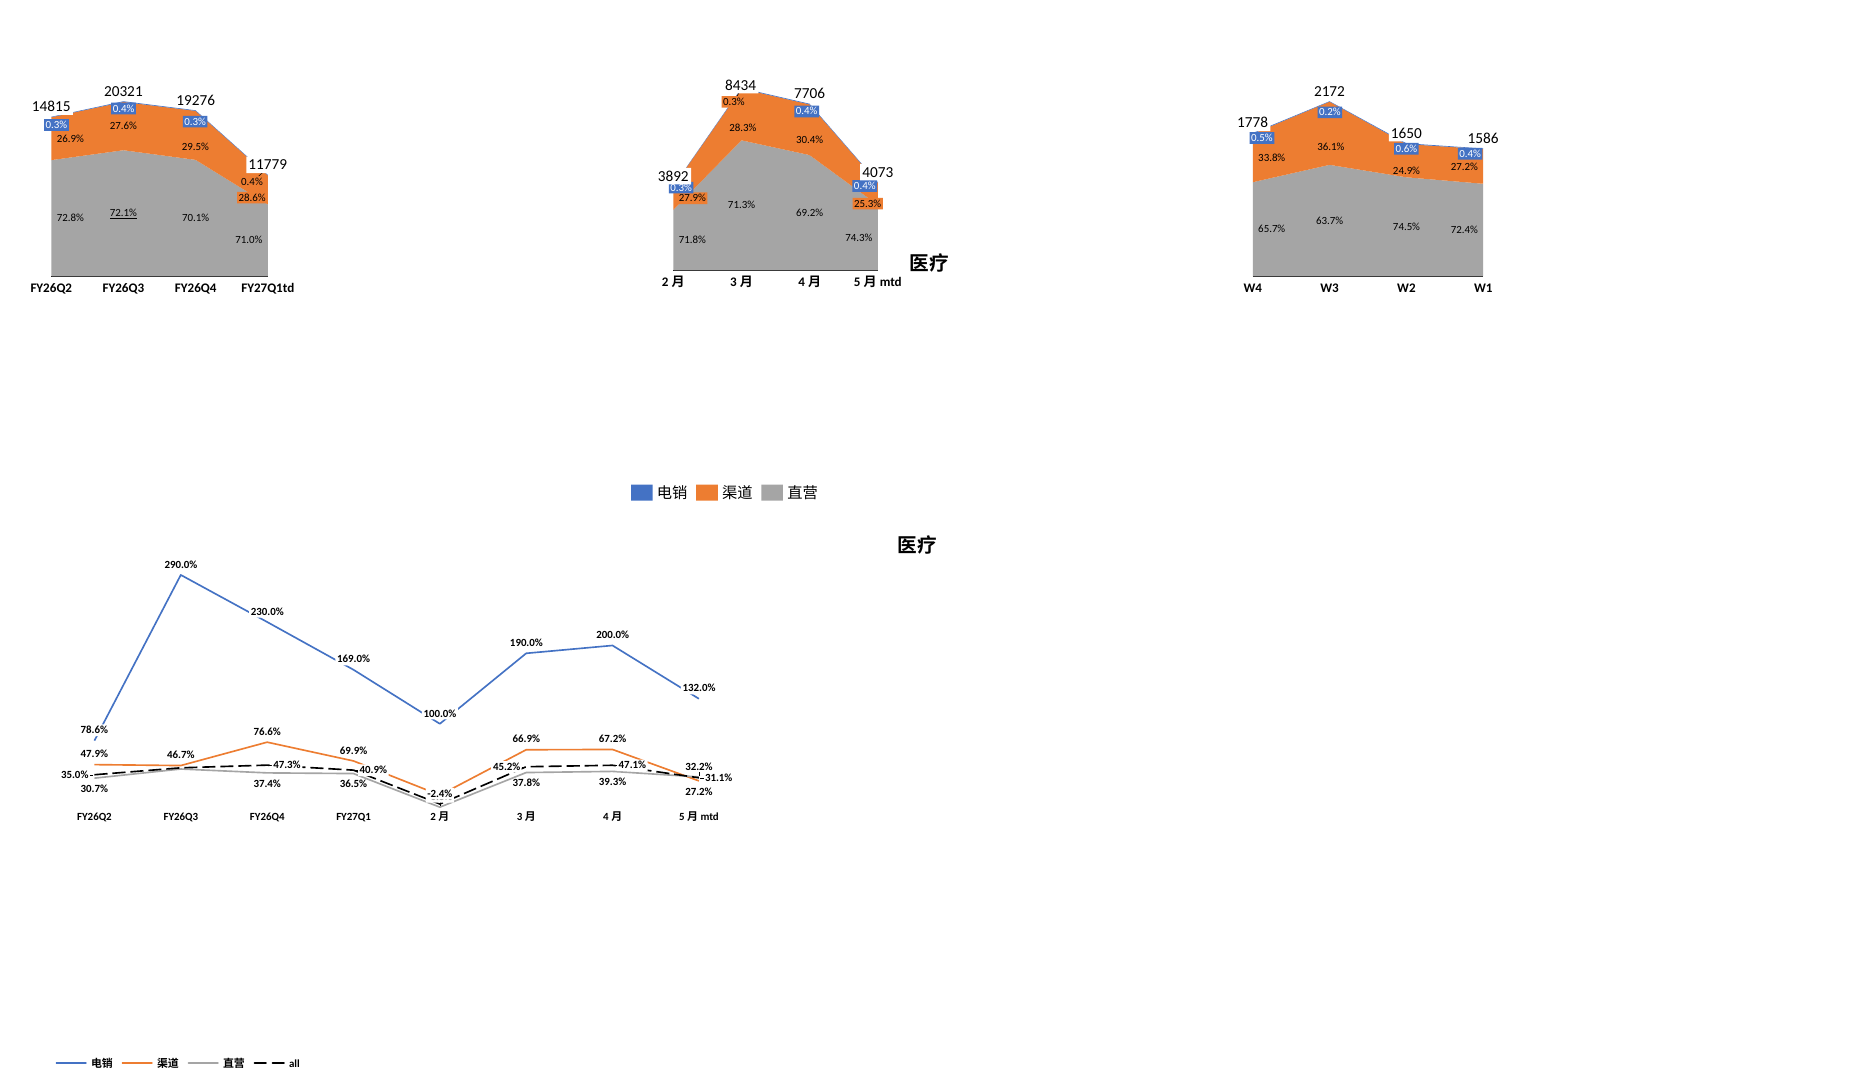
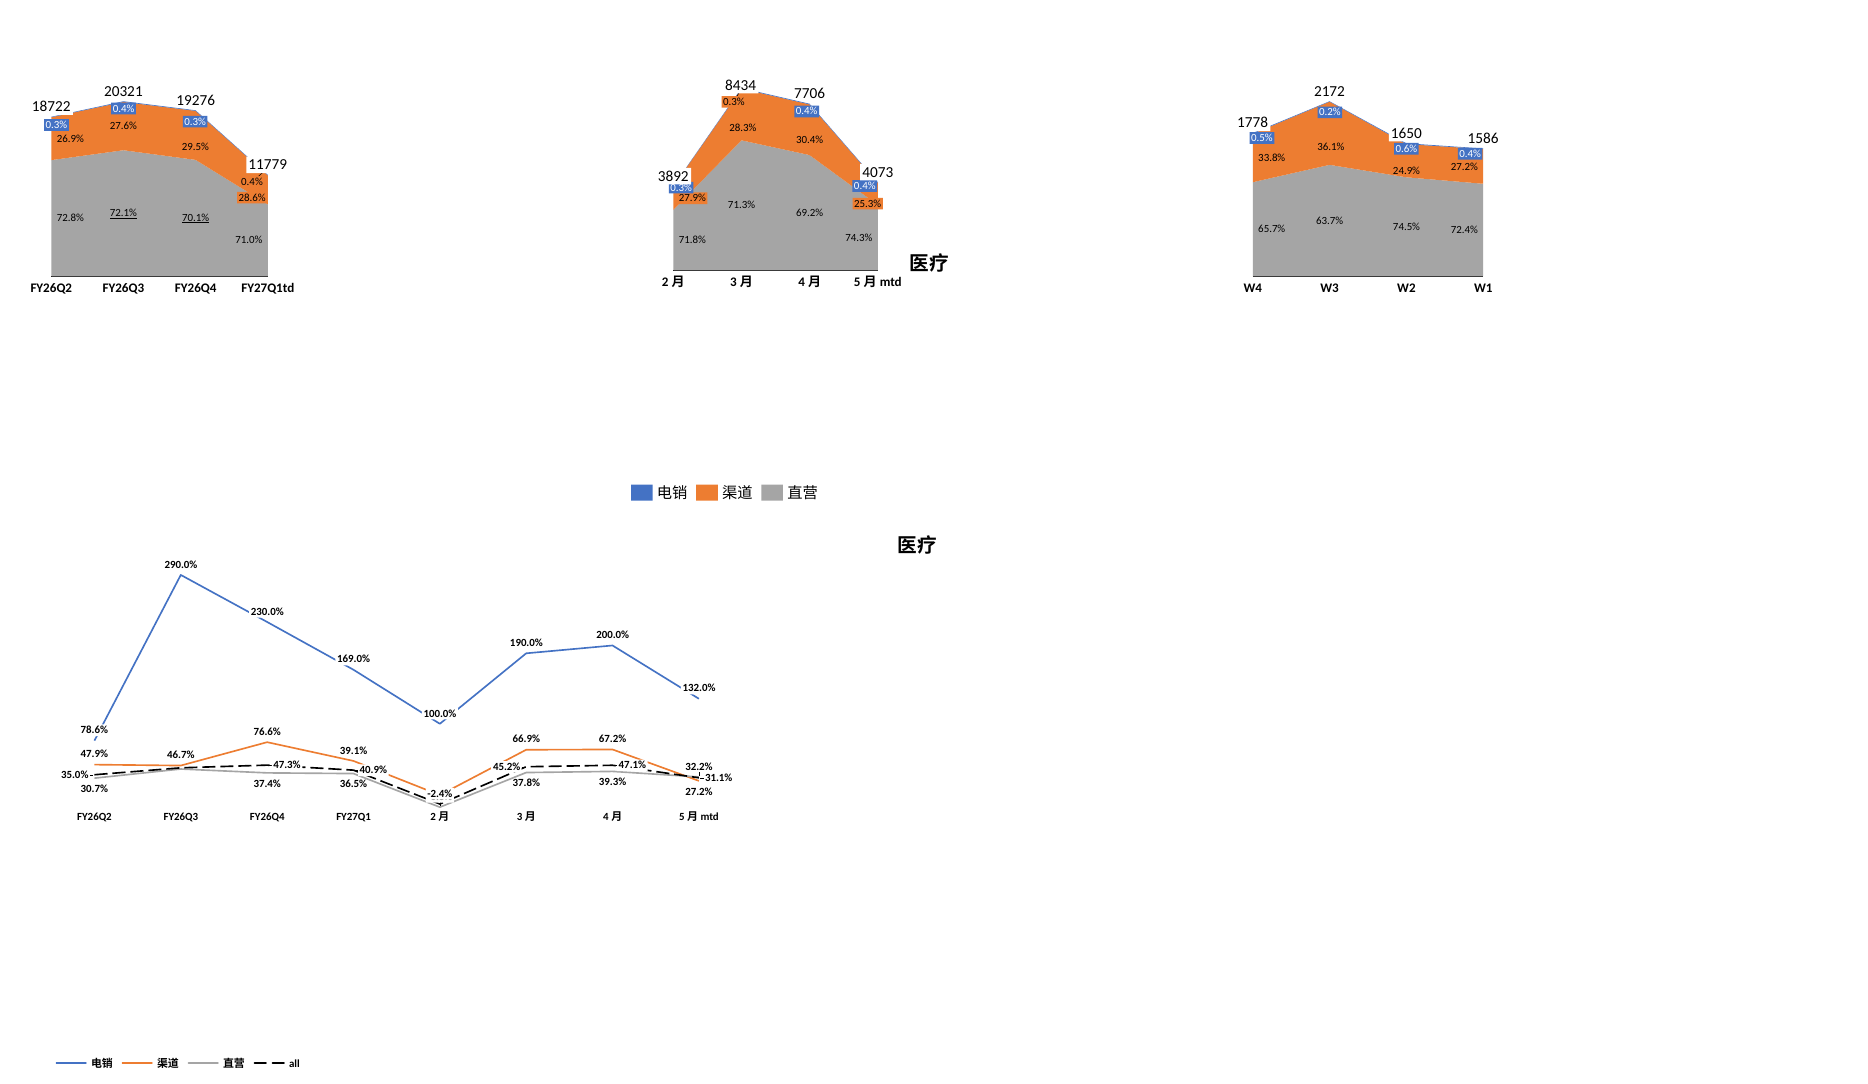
14815: 14815 -> 18722 (51, 107)
70.1% underline: none -> present (196, 218)
69.9%: 69.9% -> 39.1% (354, 750)
